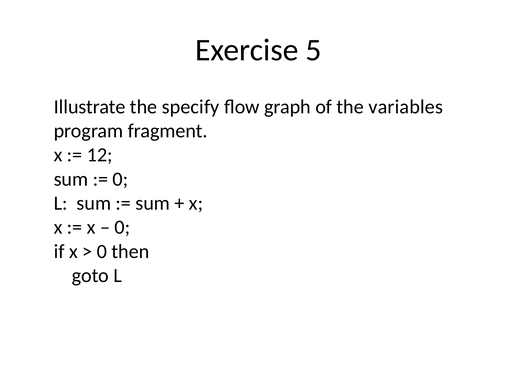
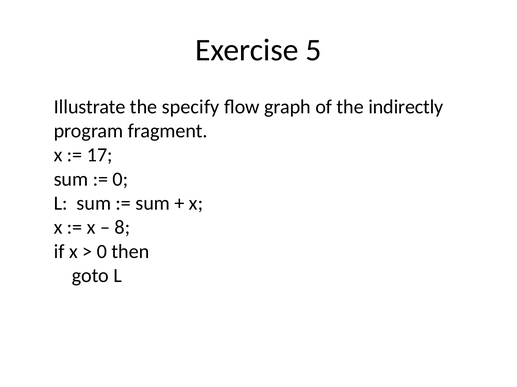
variables: variables -> indirectly (406, 107)
12: 12 -> 17 (100, 155)
0: 0 -> 8 (122, 228)
